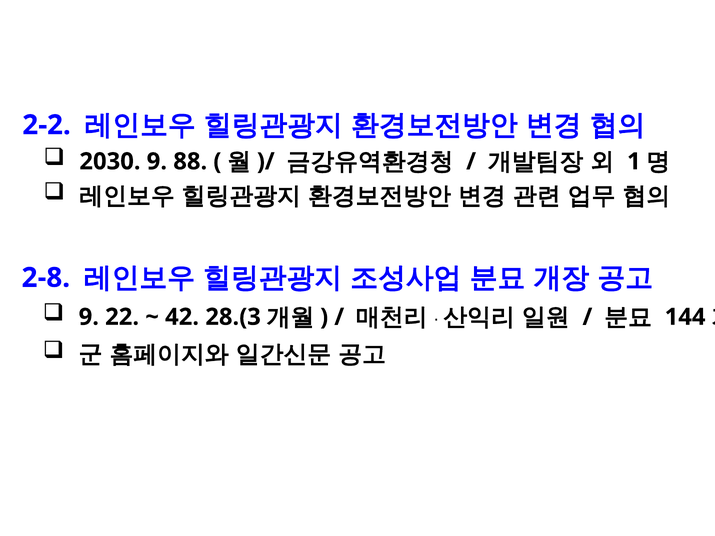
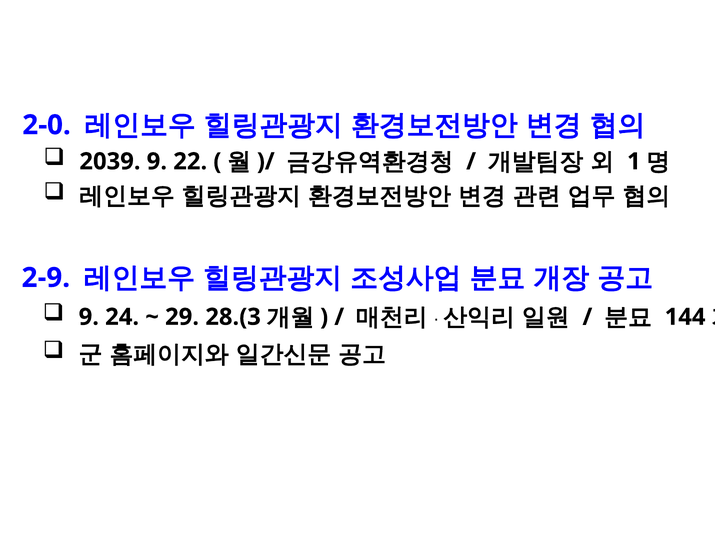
2-2: 2-2 -> 2-0 (47, 125)
2030: 2030 -> 2039 (110, 162)
88: 88 -> 22 (190, 162)
2-8: 2-8 -> 2-9 (46, 278)
22: 22 -> 24 (122, 317)
42: 42 -> 29 (182, 317)
